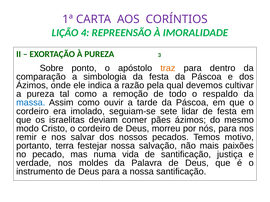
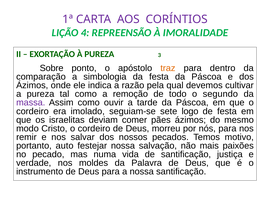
respaldo: respaldo -> segundo (220, 94)
massa colour: blue -> purple (31, 103)
lidar: lidar -> logo (190, 112)
terra: terra -> auto (65, 146)
